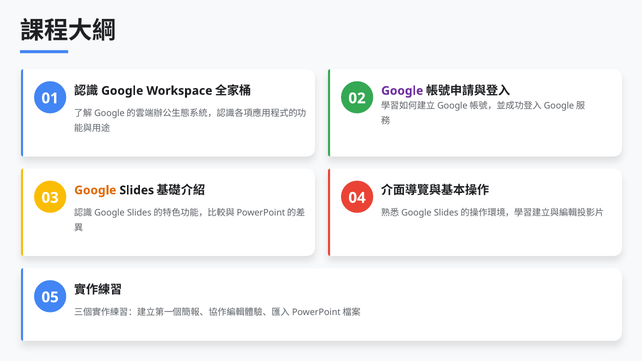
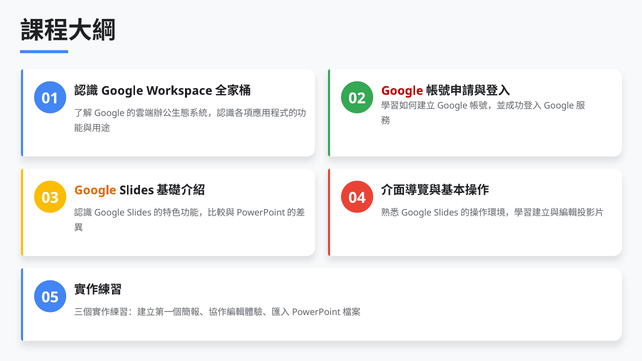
Google colour: purple -> red (402, 91)
